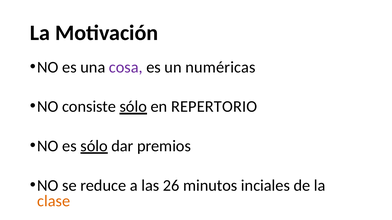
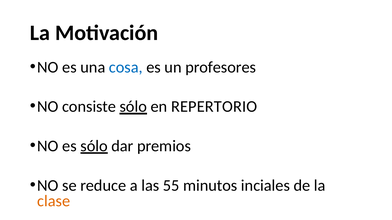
cosa colour: purple -> blue (126, 67)
numéricas: numéricas -> profesores (221, 67)
26: 26 -> 55 (171, 186)
